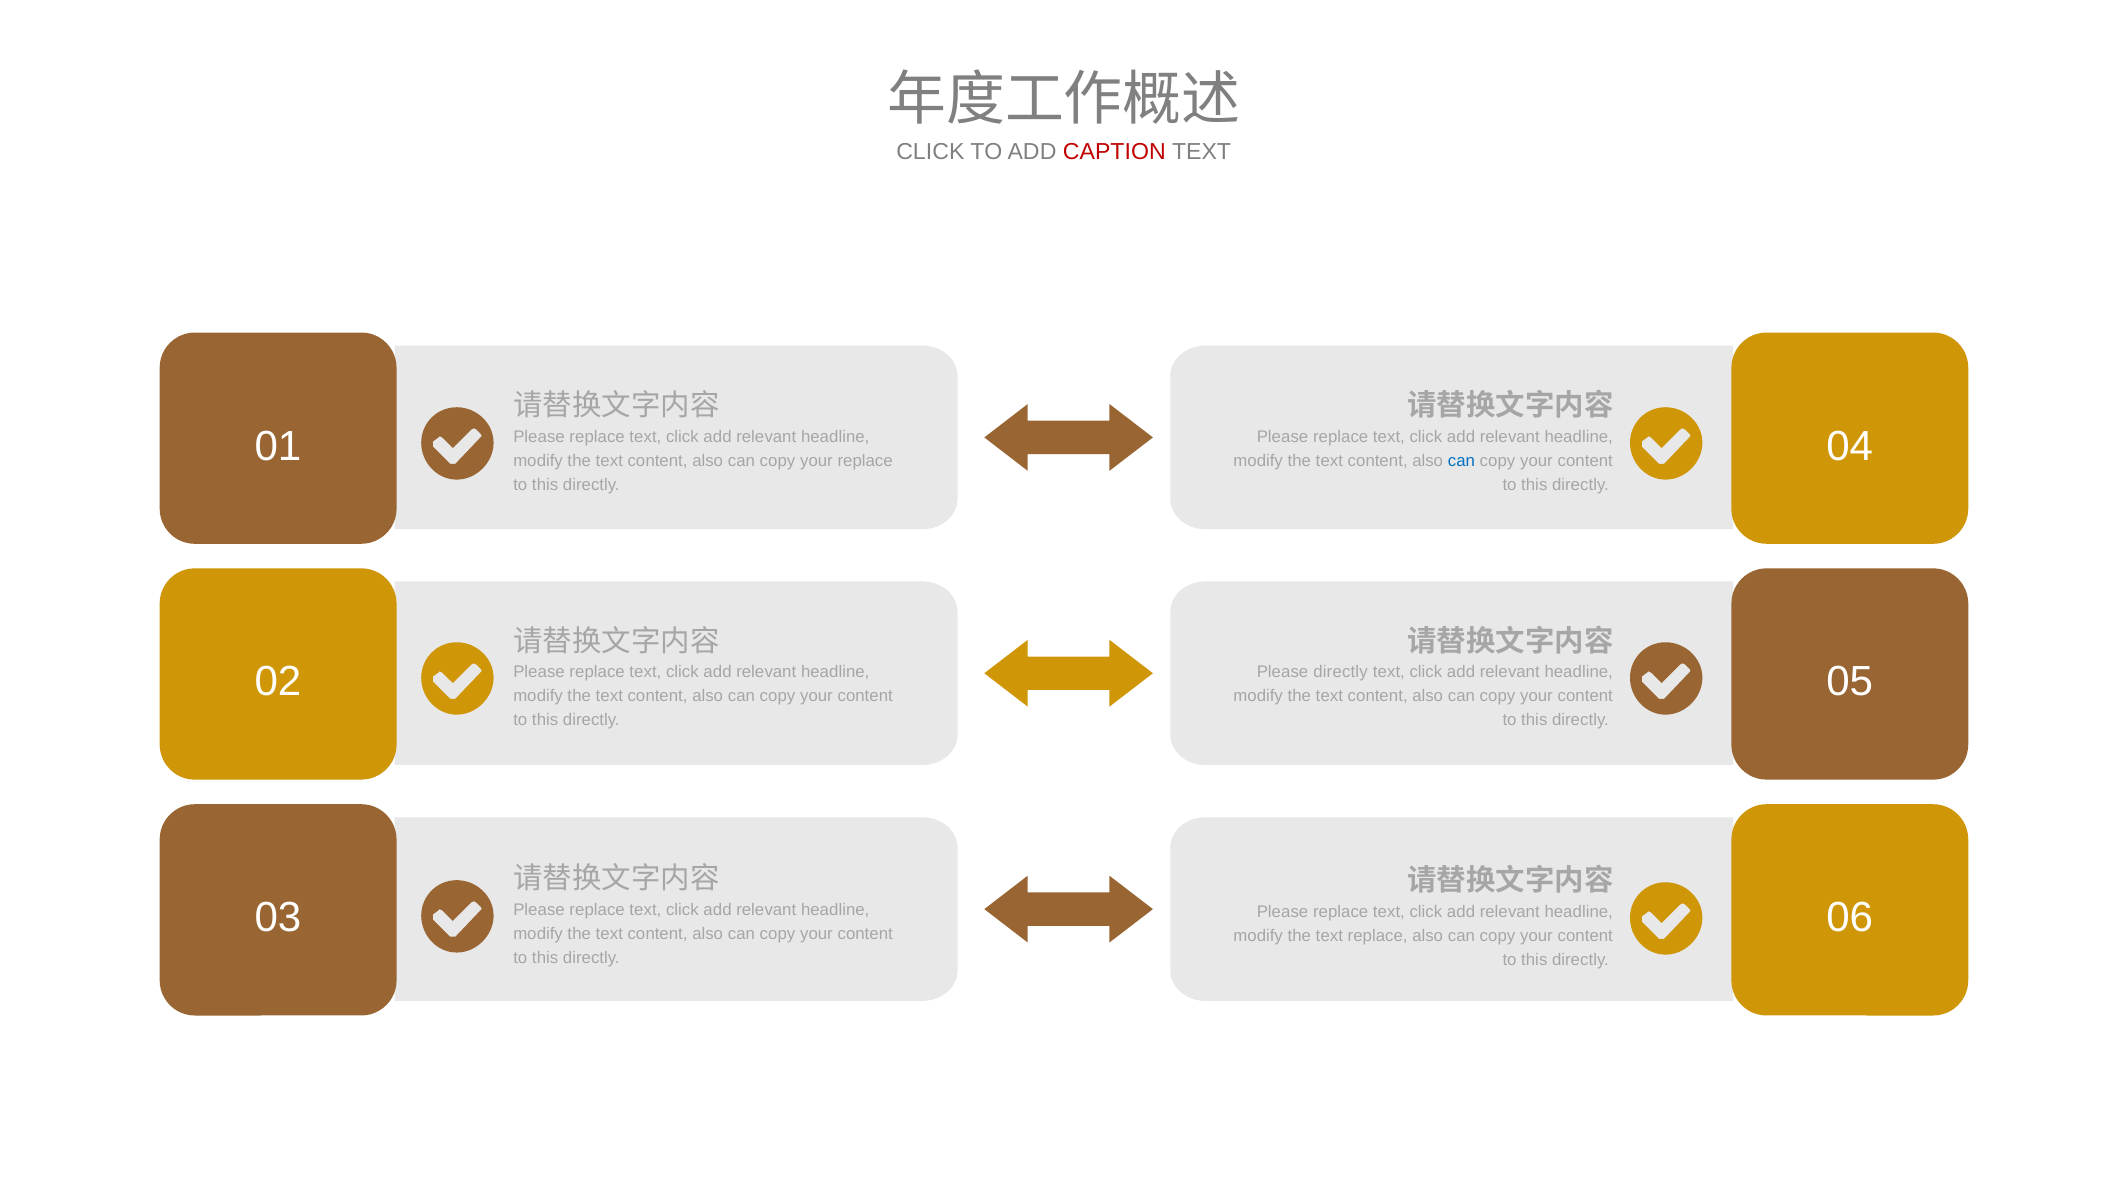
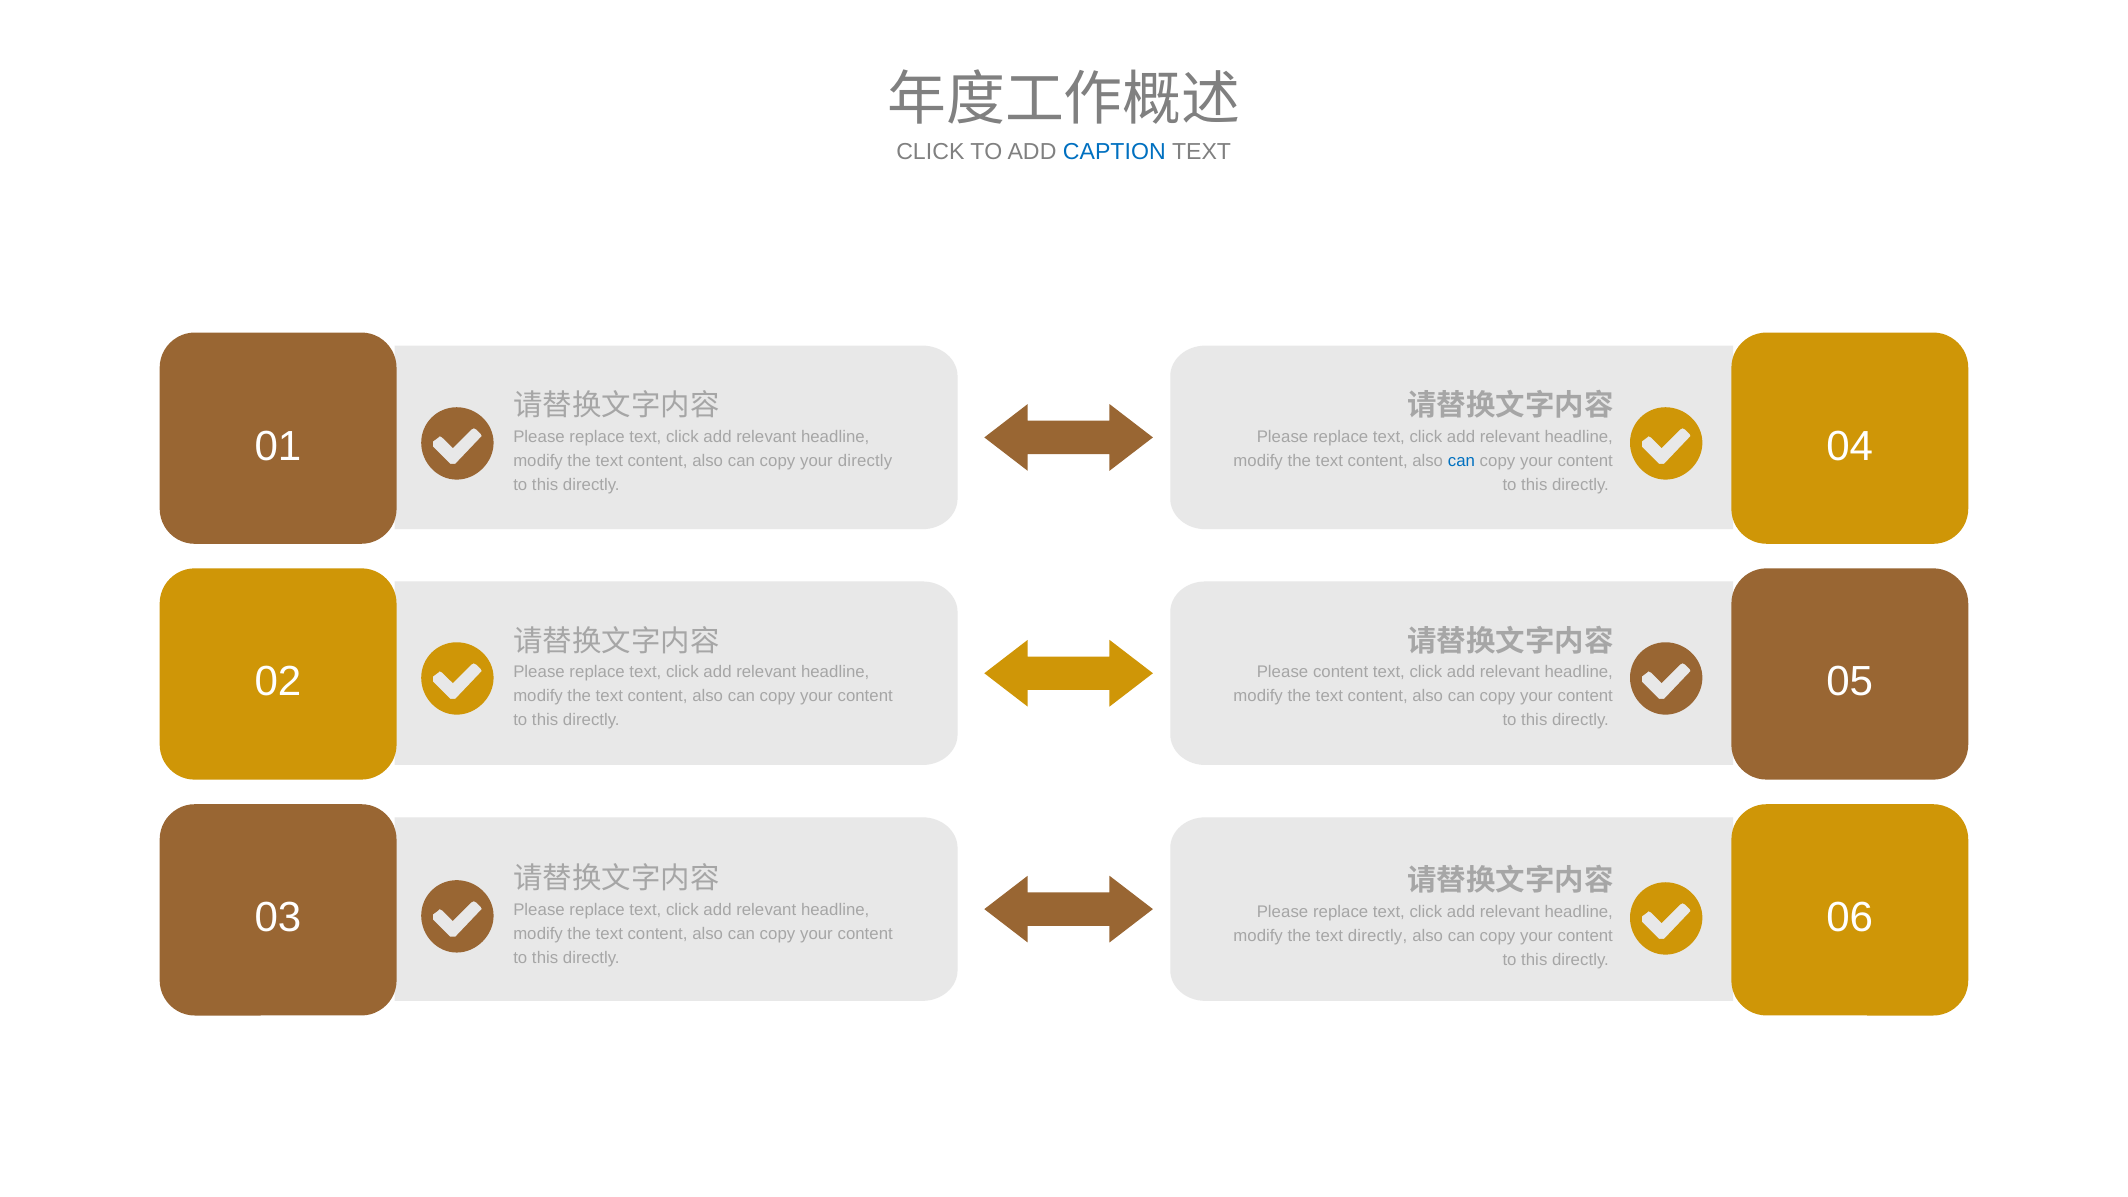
CAPTION colour: red -> blue (1114, 152)
your replace: replace -> directly (865, 461)
Please directly: directly -> content (1341, 672)
text replace: replace -> directly (1378, 936)
